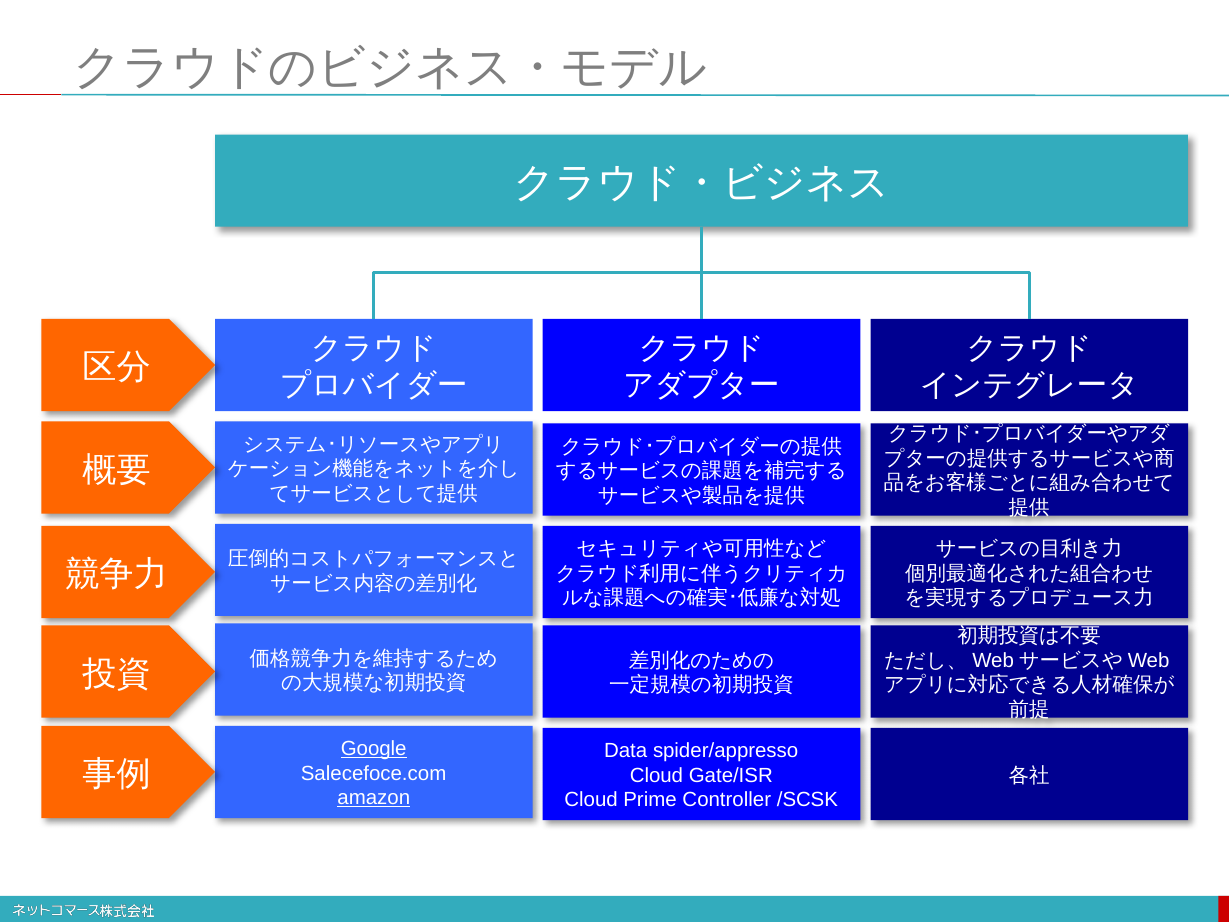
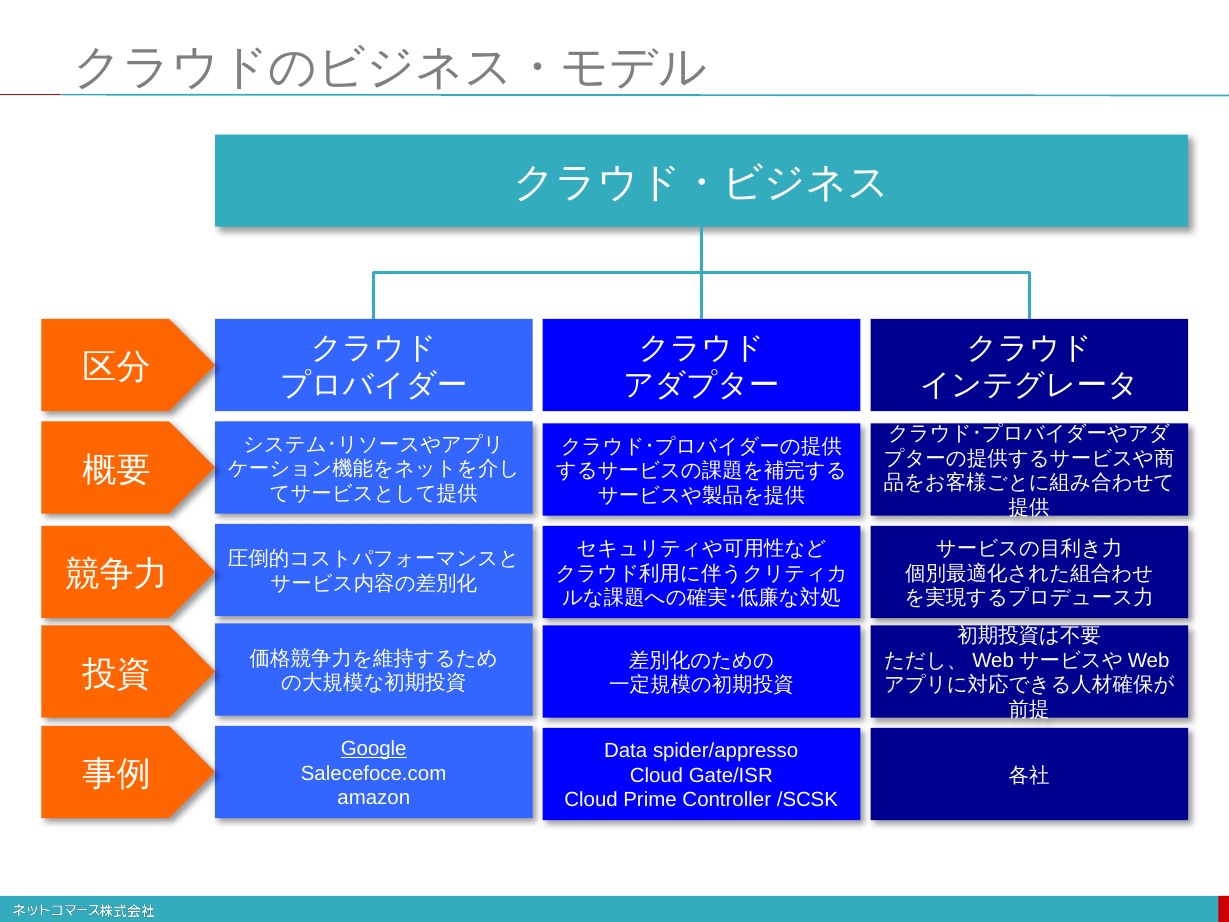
amazon underline: present -> none (374, 798)
